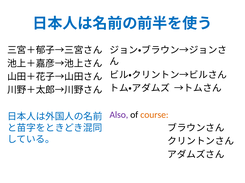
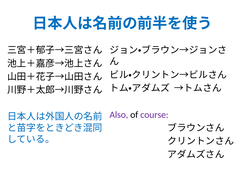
course colour: orange -> purple (154, 115)
